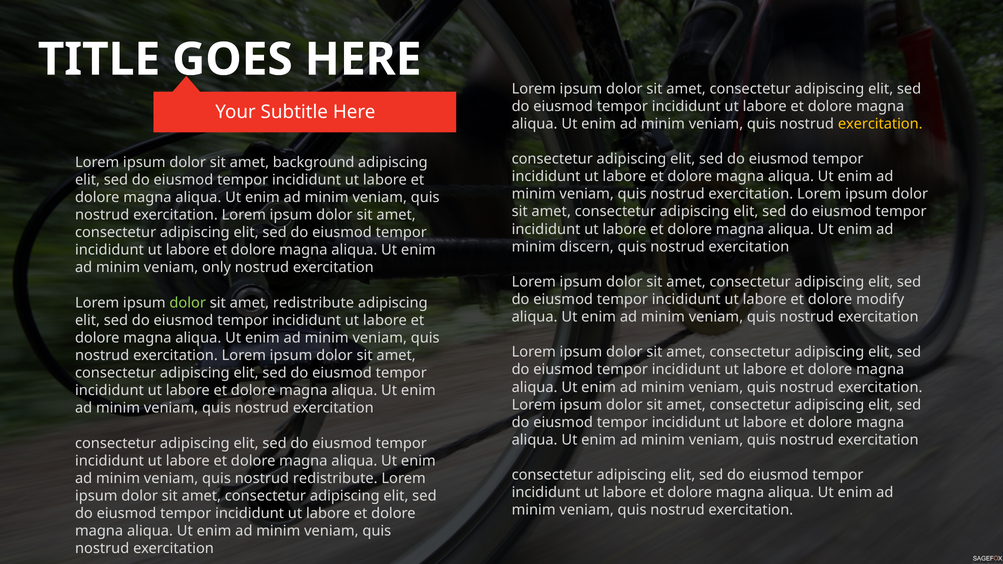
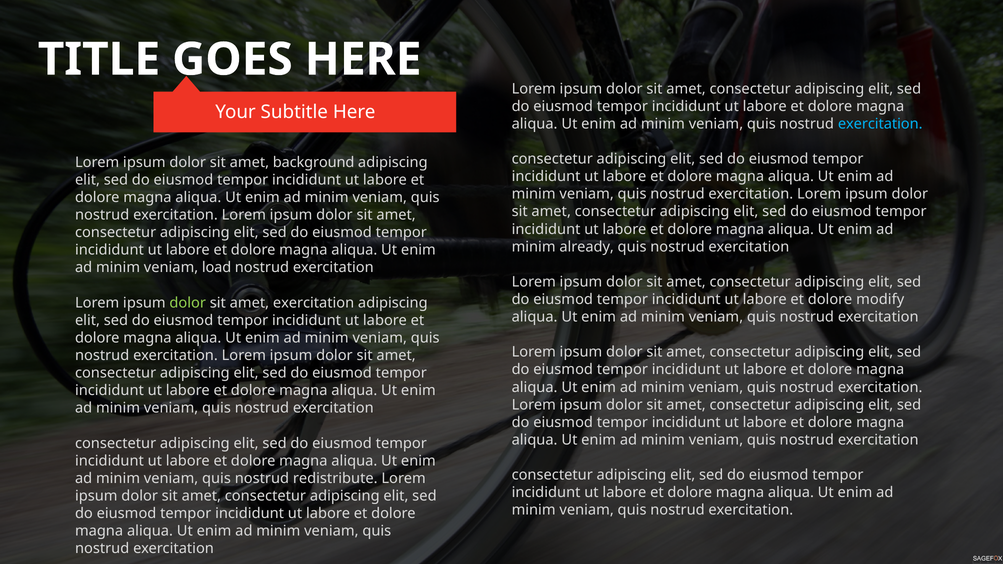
exercitation colour: yellow -> light blue (880, 124)
discern: discern -> already (587, 247)
only: only -> load (217, 268)
amet redistribute: redistribute -> exercitation (314, 303)
